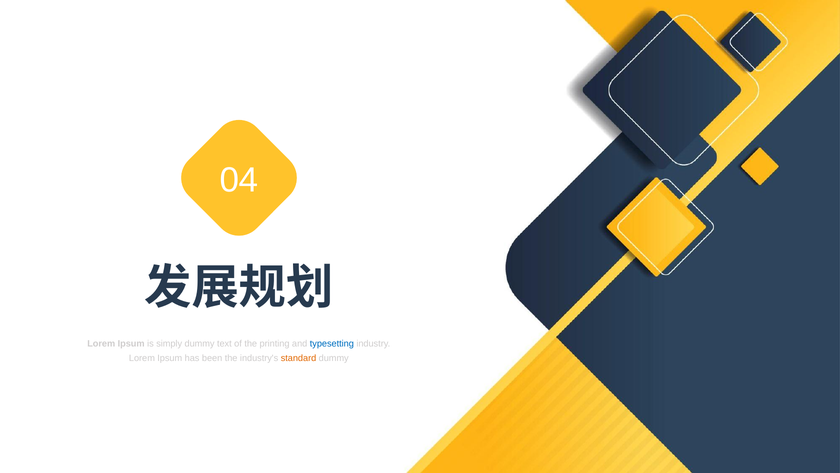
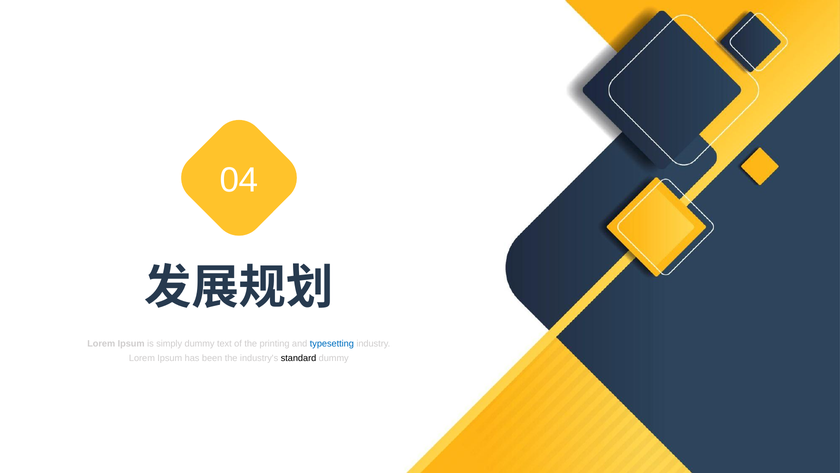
standard colour: orange -> black (299, 358)
